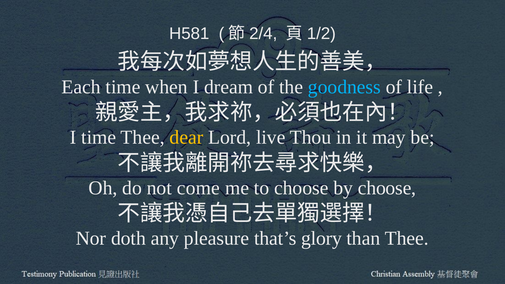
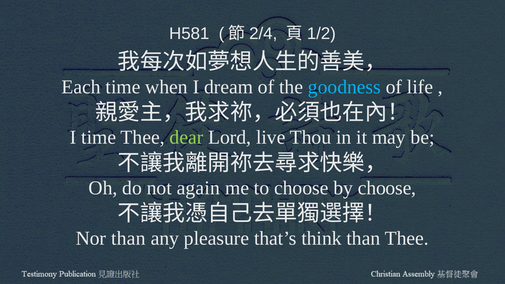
dear colour: yellow -> light green (186, 138)
come: come -> again (198, 188)
Nor doth: doth -> than (128, 239)
glory: glory -> think (322, 239)
